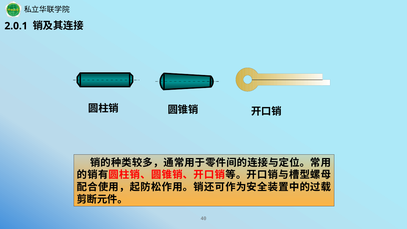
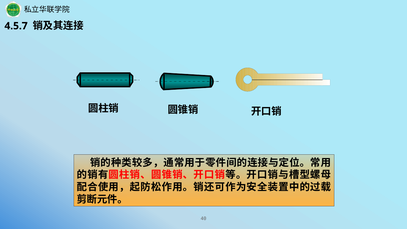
2.0.1: 2.0.1 -> 4.5.7 (16, 26)
